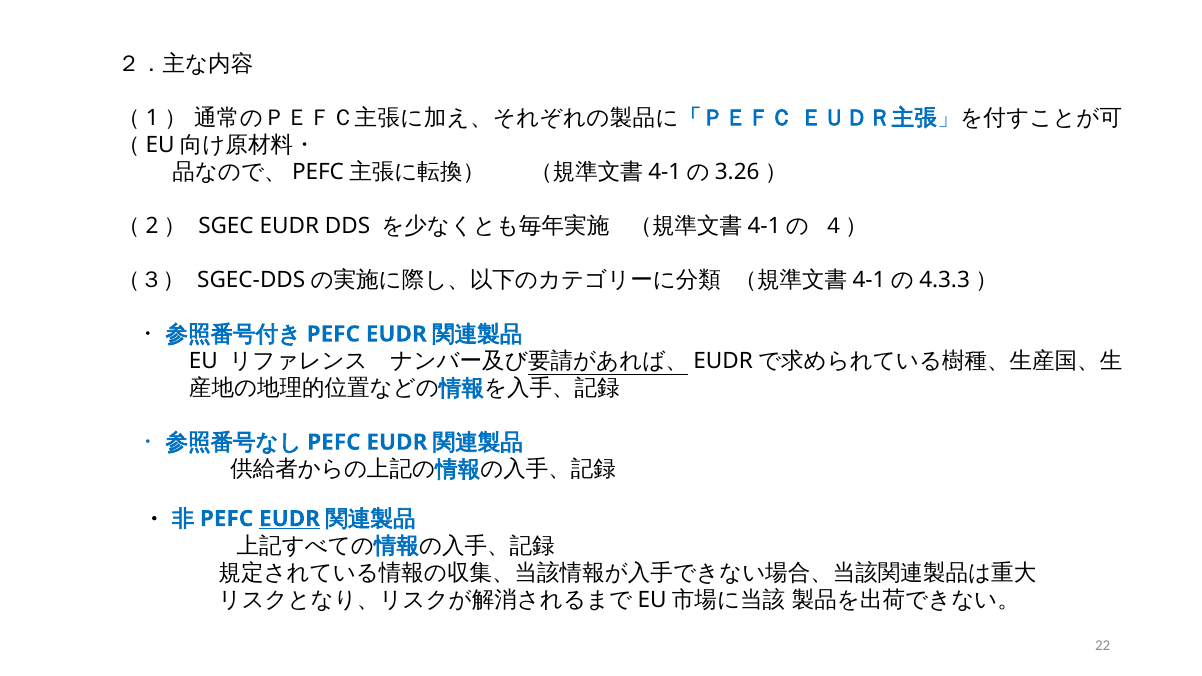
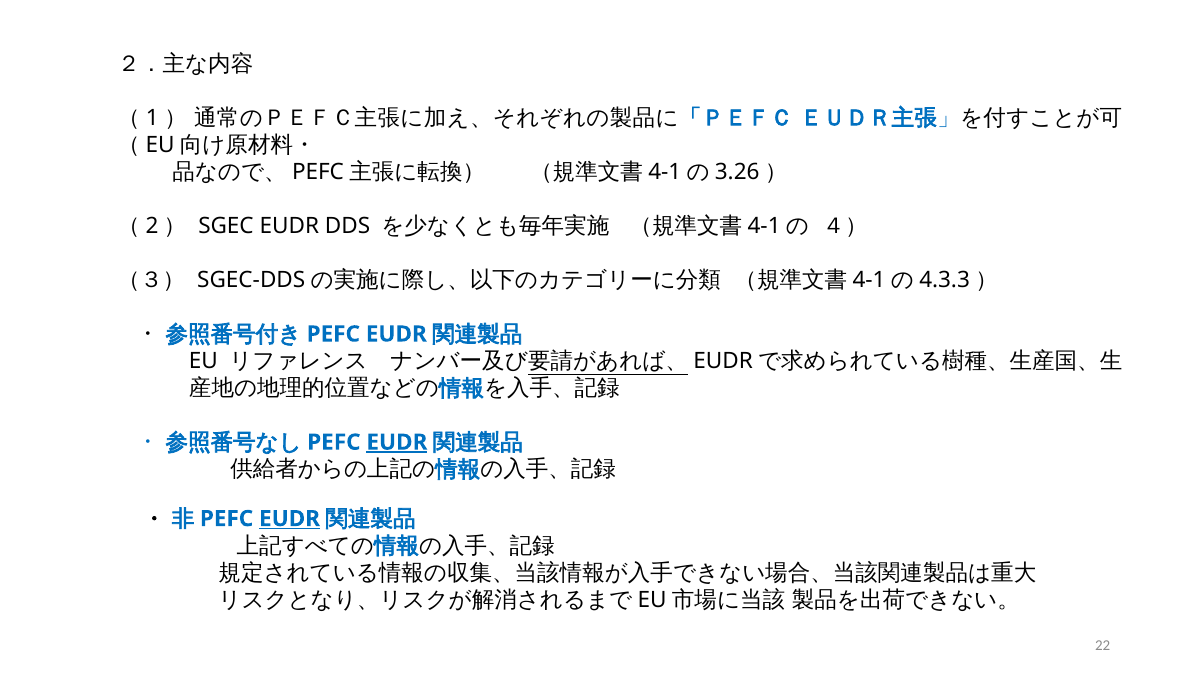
EUDR underline: none -> present (397, 442)
